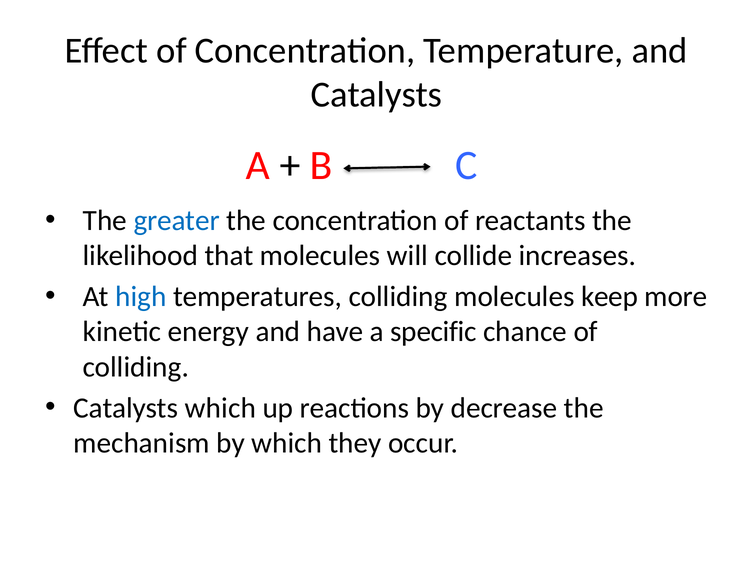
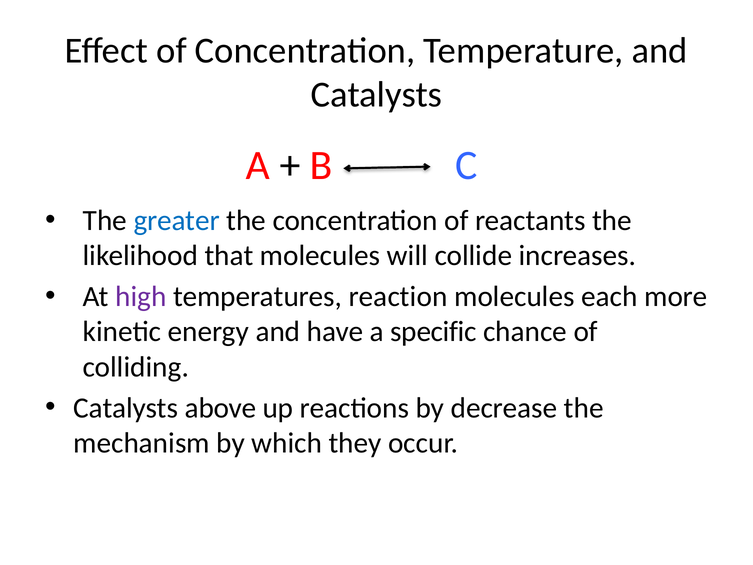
high colour: blue -> purple (141, 297)
temperatures colliding: colliding -> reaction (398, 297)
keep: keep -> each (609, 297)
Catalysts which: which -> above (221, 408)
